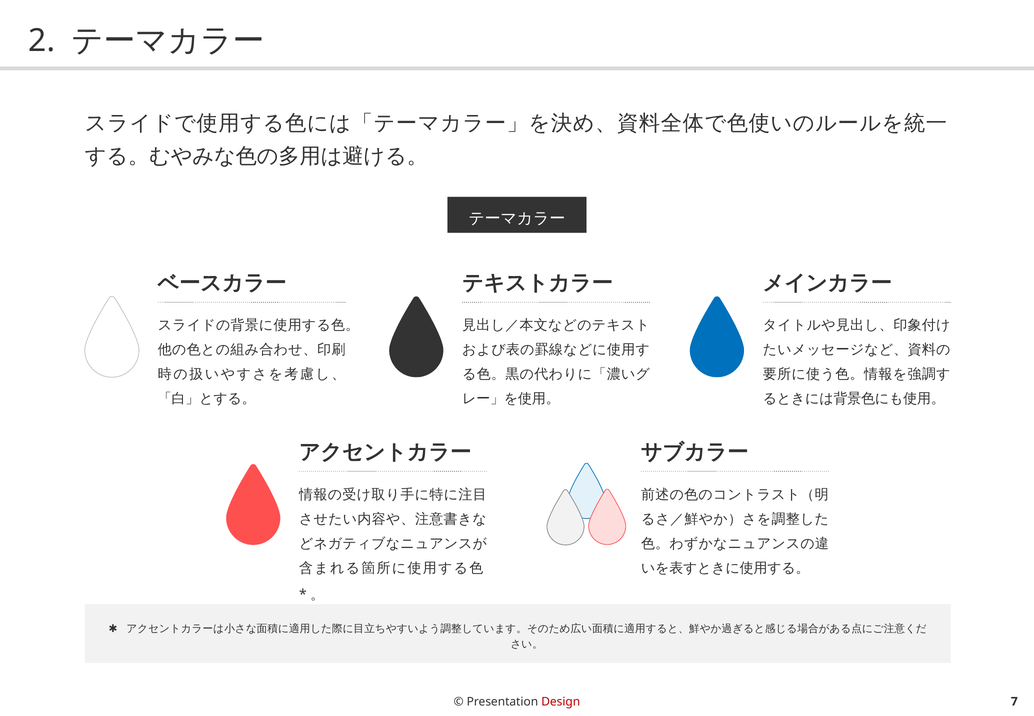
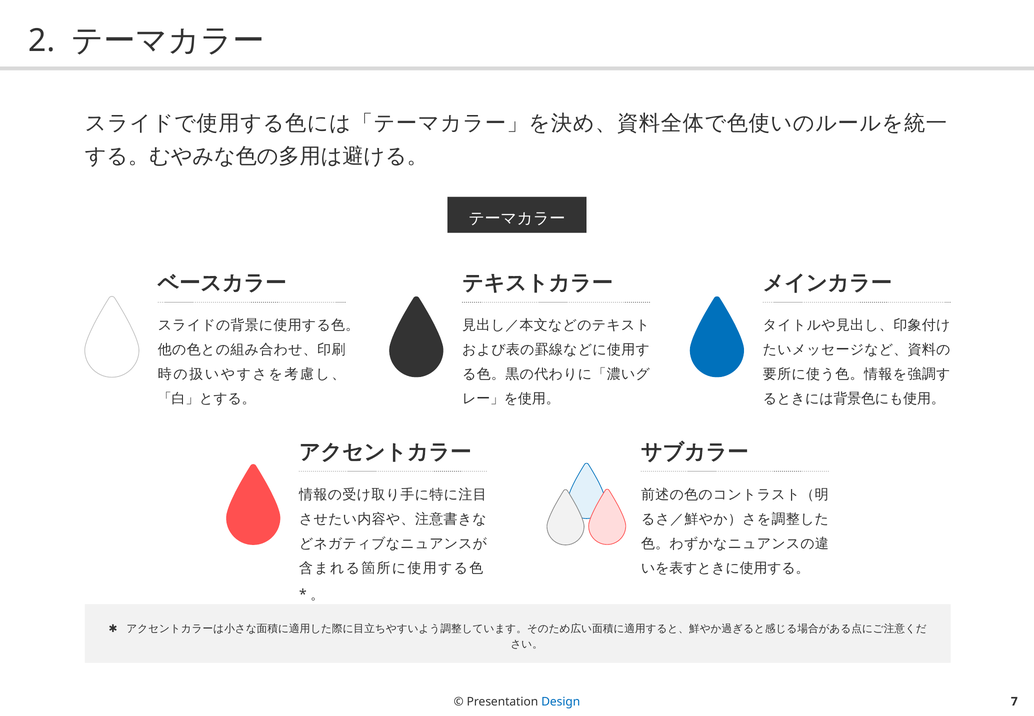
Design colour: red -> blue (561, 702)
